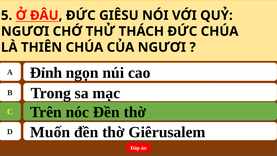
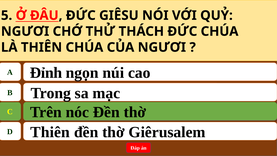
D Muốn: Muốn -> Thiên (50, 132)
